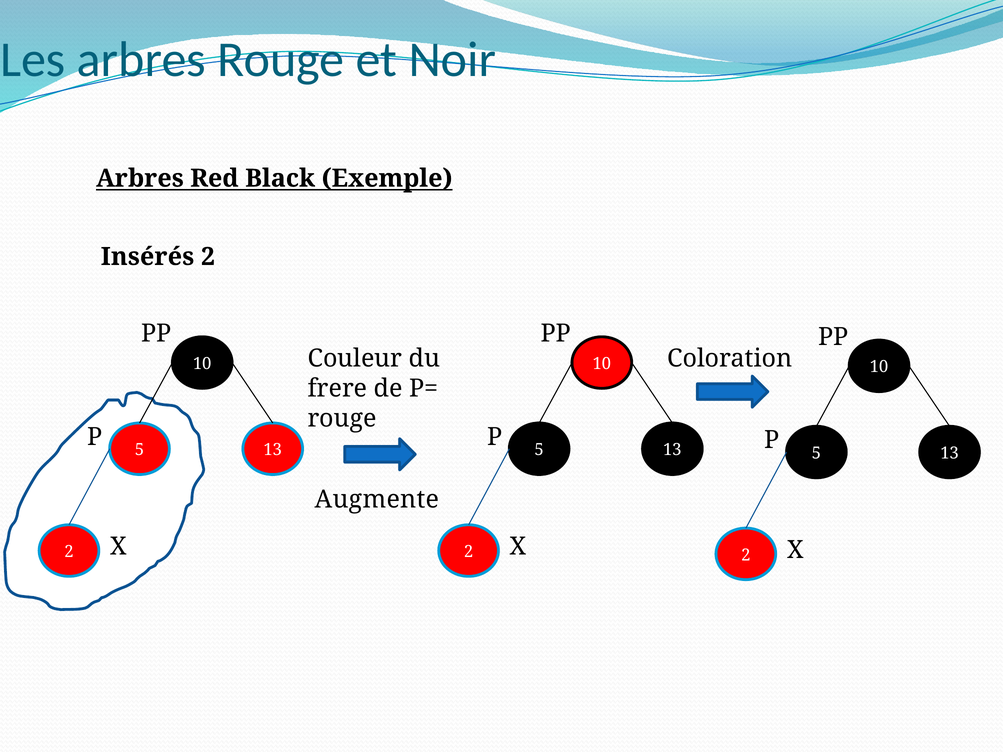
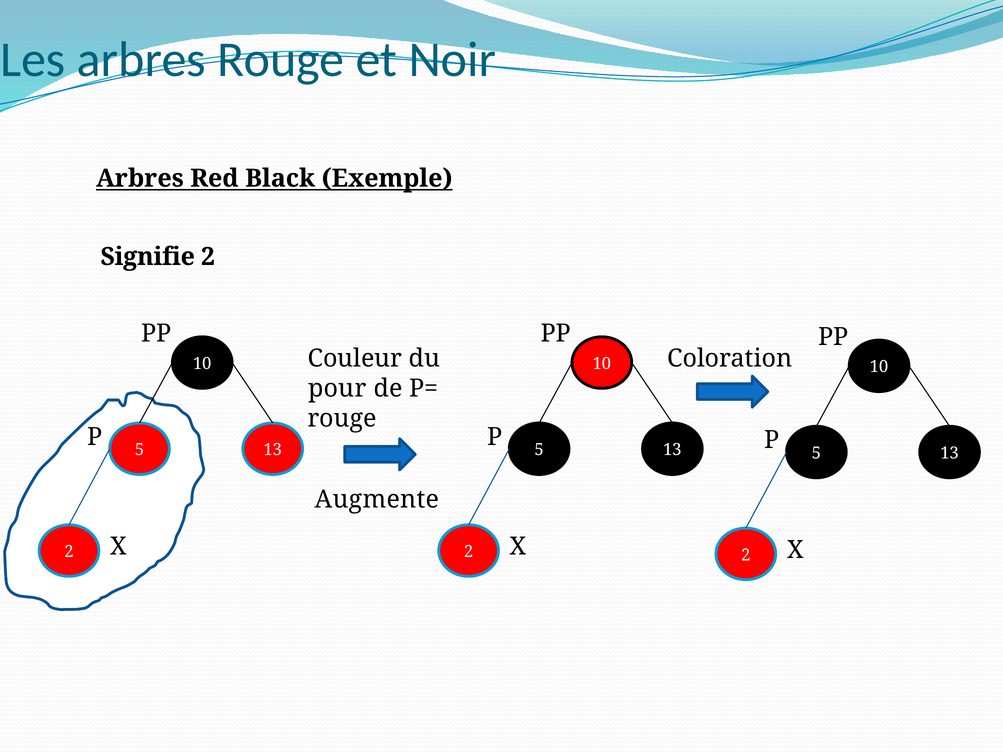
Insérés: Insérés -> Signifie (148, 257)
frere: frere -> pour (337, 389)
